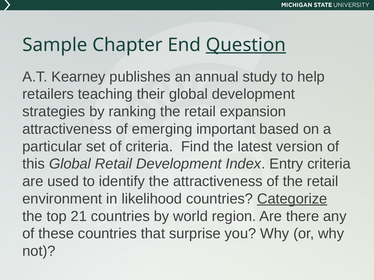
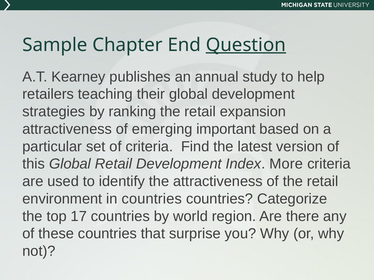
Entry: Entry -> More (286, 164)
in likelihood: likelihood -> countries (152, 199)
Categorize underline: present -> none (292, 199)
21: 21 -> 17 (79, 217)
